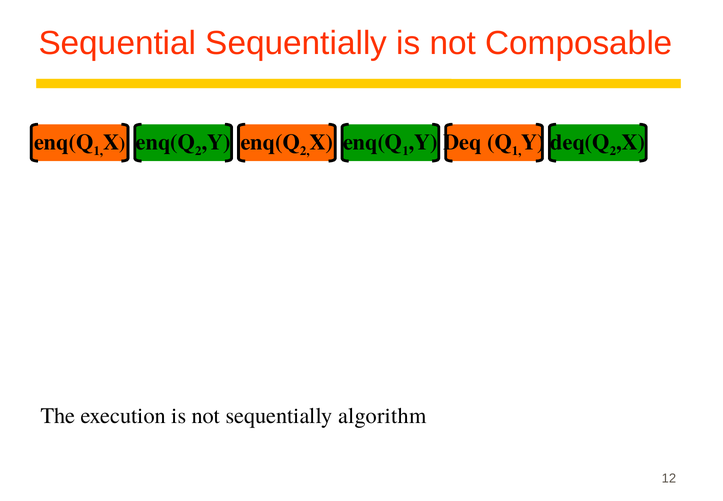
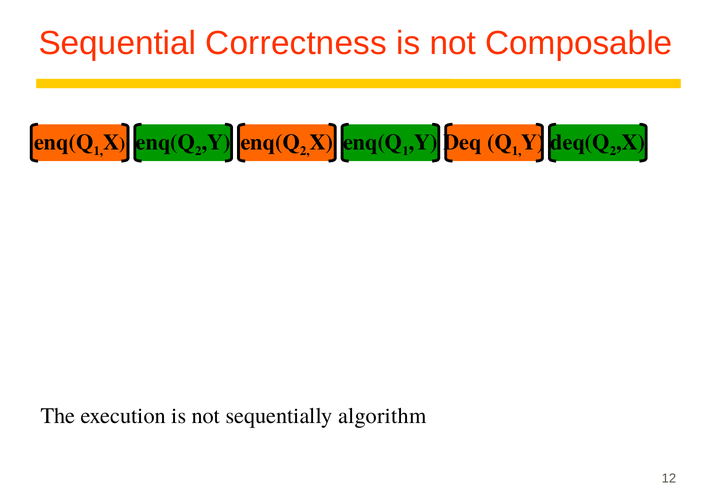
Sequential Sequentially: Sequentially -> Correctness (296, 43)
